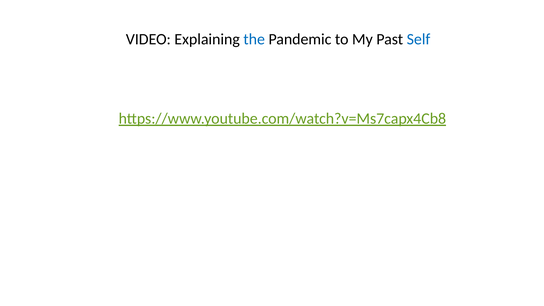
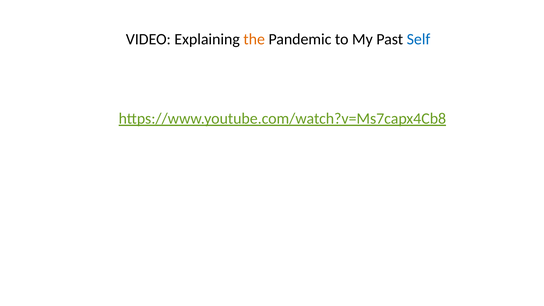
the colour: blue -> orange (254, 39)
